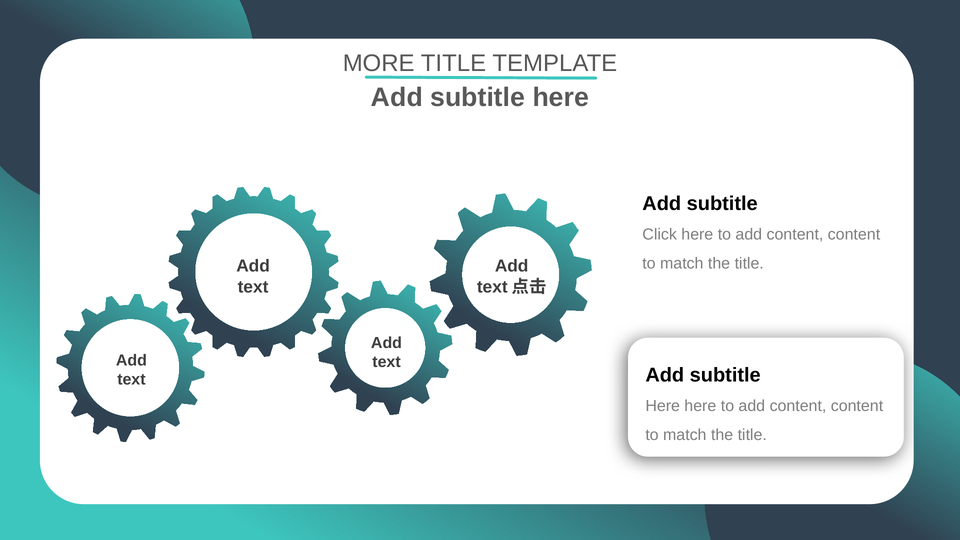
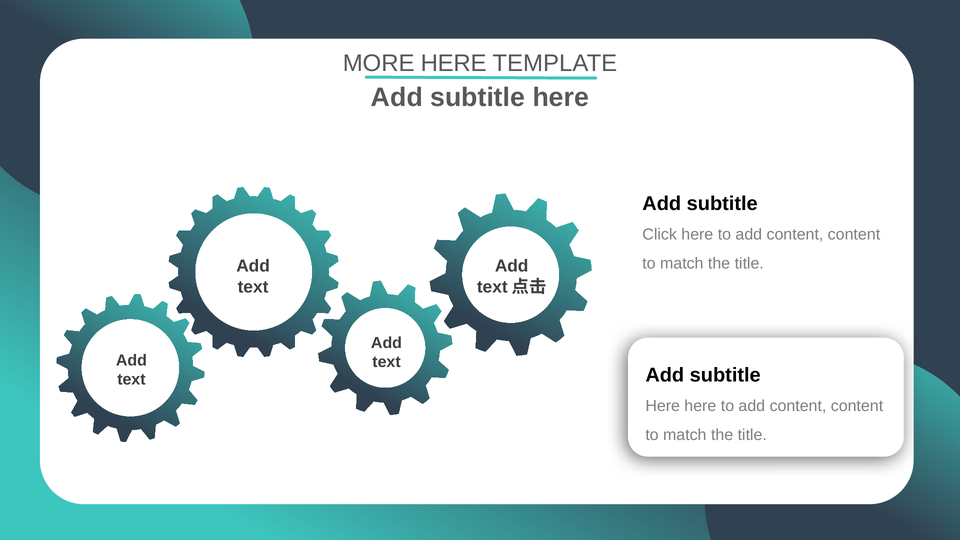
MORE TITLE: TITLE -> HERE (454, 64)
